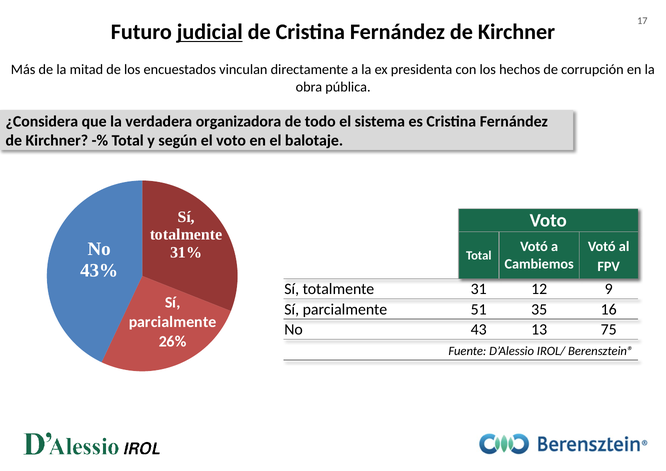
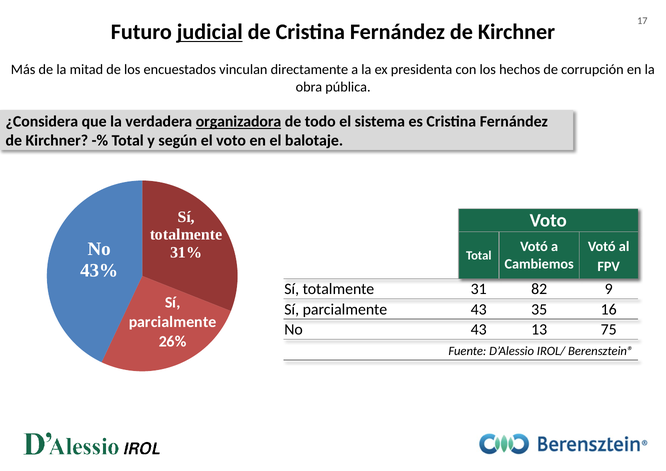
organizadora underline: none -> present (239, 122)
12: 12 -> 82 (539, 289)
parcialmente 51: 51 -> 43 (479, 309)
